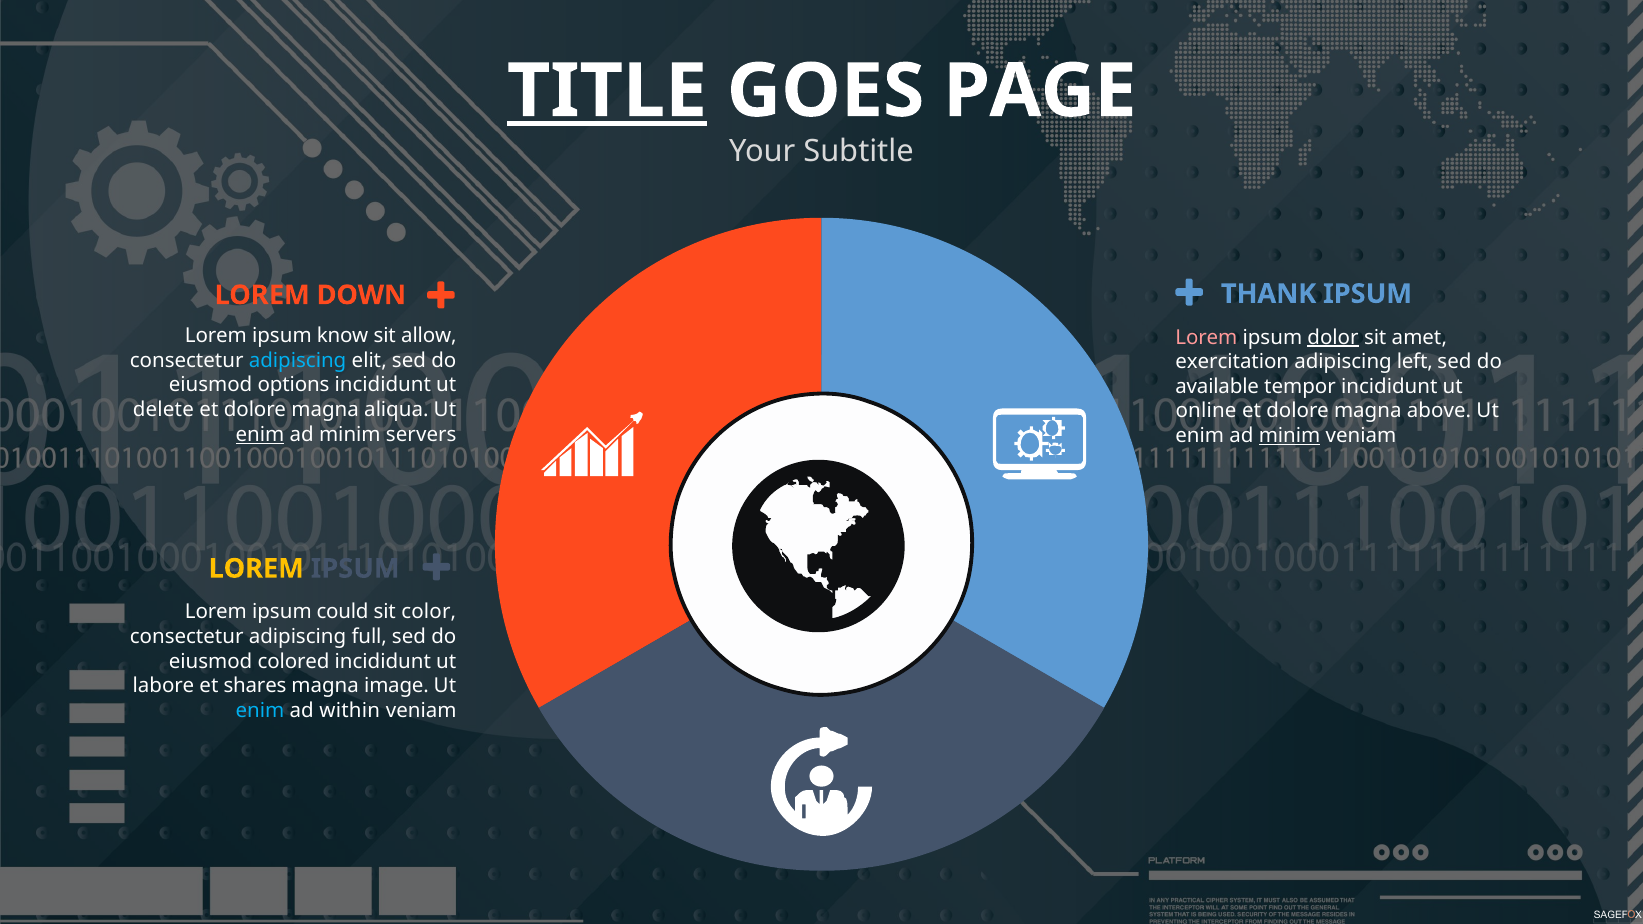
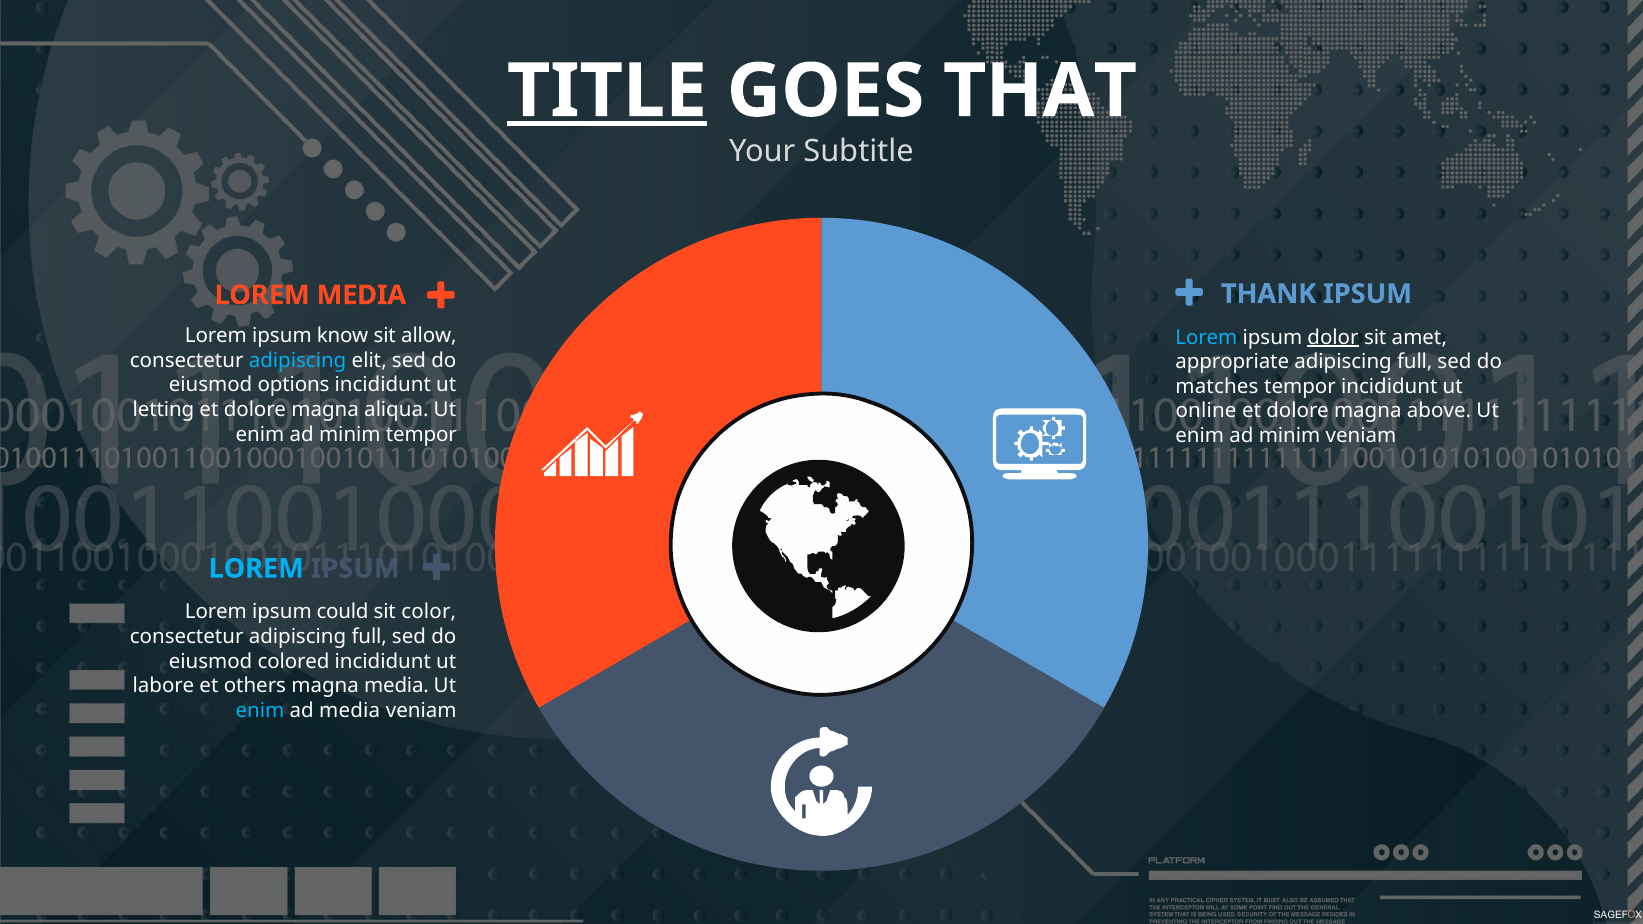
PAGE: PAGE -> THAT (1040, 91)
LOREM DOWN: DOWN -> MEDIA (361, 295)
Lorem colour: pink -> light blue (1206, 337)
exercitation: exercitation -> appropriate (1232, 362)
left: left -> full (1415, 362)
available: available -> matches (1217, 387)
delete: delete -> letting (164, 410)
enim underline: present -> none (260, 434)
minim servers: servers -> tempor (421, 434)
minim underline: present -> none (1290, 436)
LOREM colour: yellow -> light blue (256, 569)
shares: shares -> others (255, 686)
magna image: image -> media (397, 686)
ad within: within -> media (350, 711)
